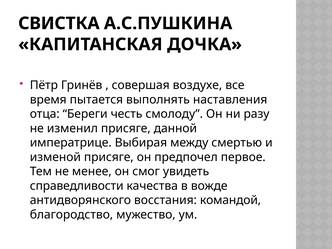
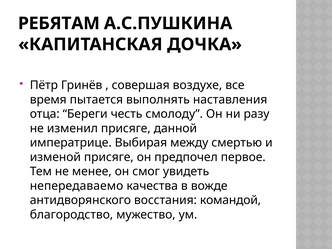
СВИСТКА: СВИСТКА -> РЕБЯТАМ (59, 23)
справедливости: справедливости -> непередаваемо (77, 186)
